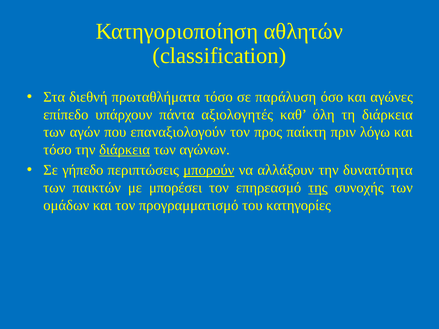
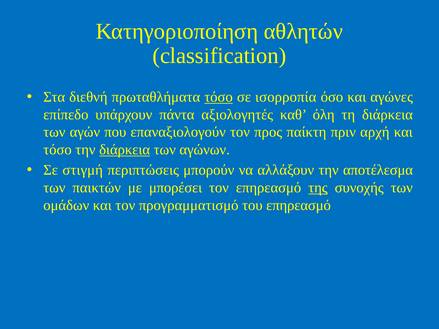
τόσο underline: none -> present (219, 97)
παράλυση: παράλυση -> ισορροπία (286, 97)
λόγω: λόγω -> αρχή (375, 132)
γήπεδο: γήπεδο -> στιγμή (83, 170)
μπορούν underline: present -> none (209, 170)
δυνατότητα: δυνατότητα -> αποτέλεσμα (378, 170)
του κατηγορίες: κατηγορίες -> επηρεασμό (299, 205)
